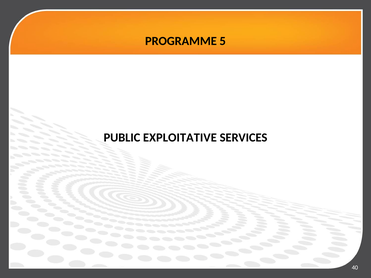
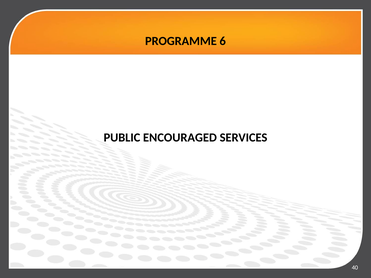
5: 5 -> 6 (223, 41)
EXPLOITATIVE: EXPLOITATIVE -> ENCOURAGED (180, 138)
